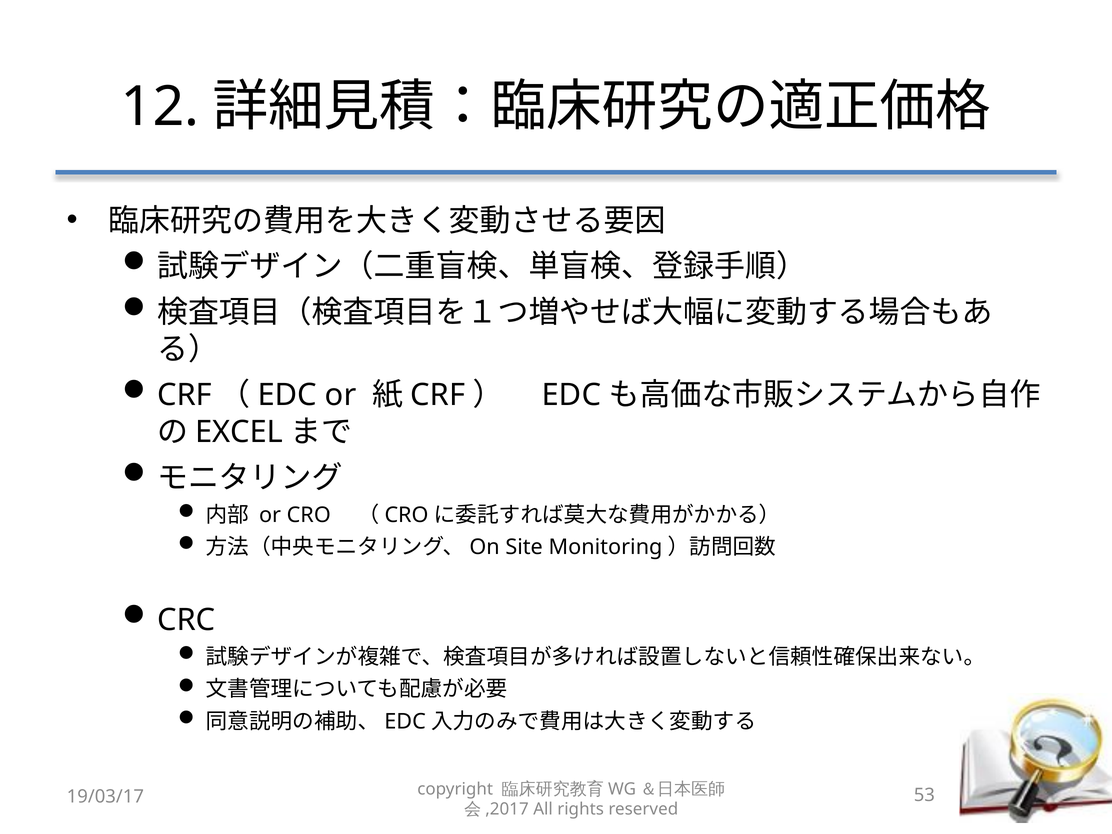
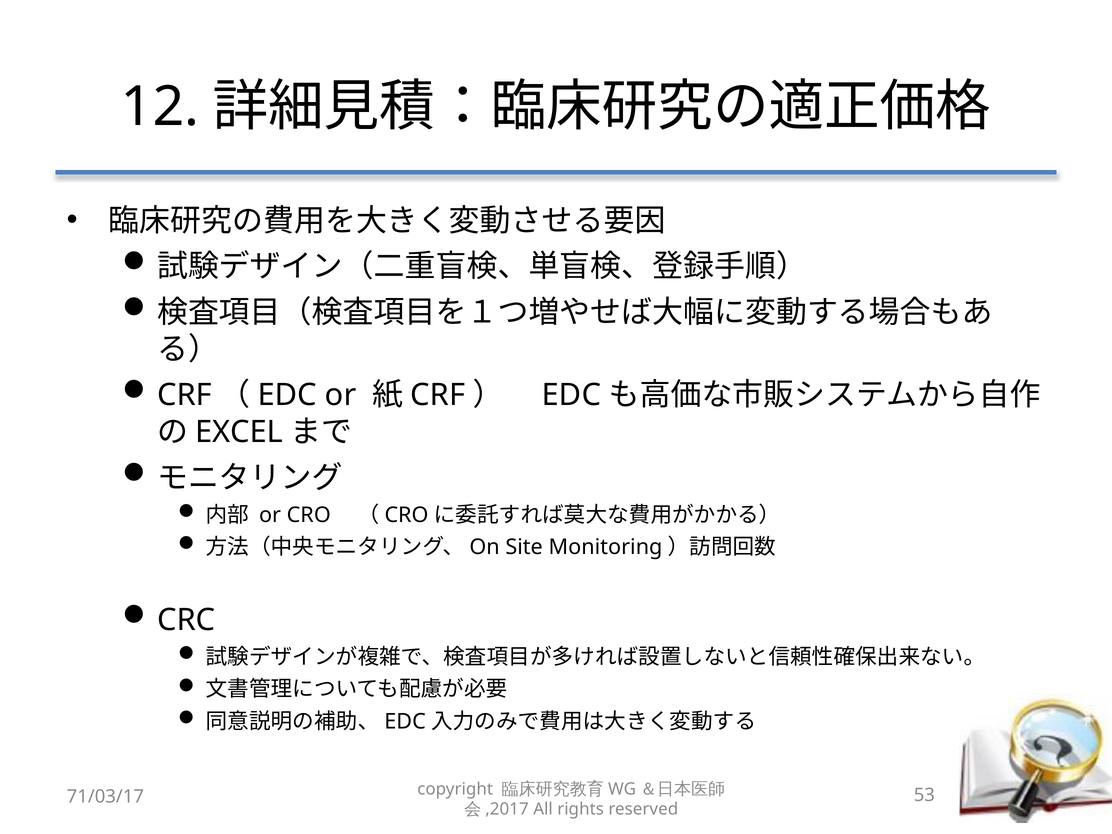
19/03/17: 19/03/17 -> 71/03/17 (105, 796)
